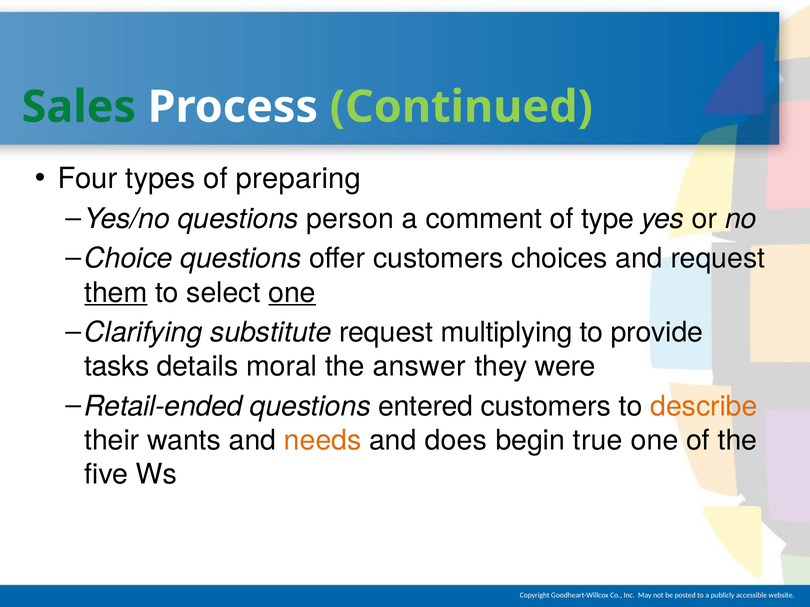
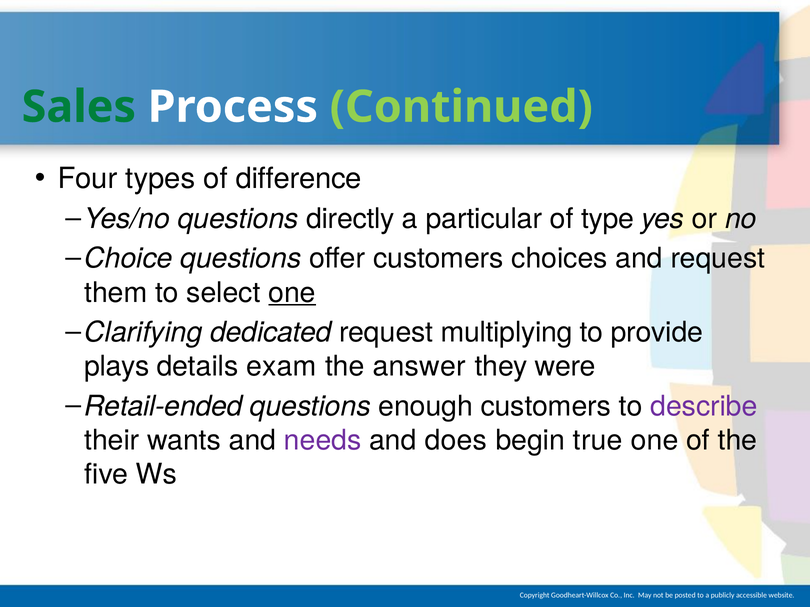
preparing: preparing -> difference (299, 179)
person: person -> directly (350, 219)
comment: comment -> particular (484, 219)
them underline: present -> none (116, 293)
substitute: substitute -> dedicated (271, 333)
tasks: tasks -> plays (117, 367)
moral: moral -> exam (281, 367)
entered: entered -> enough (426, 406)
describe colour: orange -> purple (704, 406)
needs colour: orange -> purple (323, 441)
